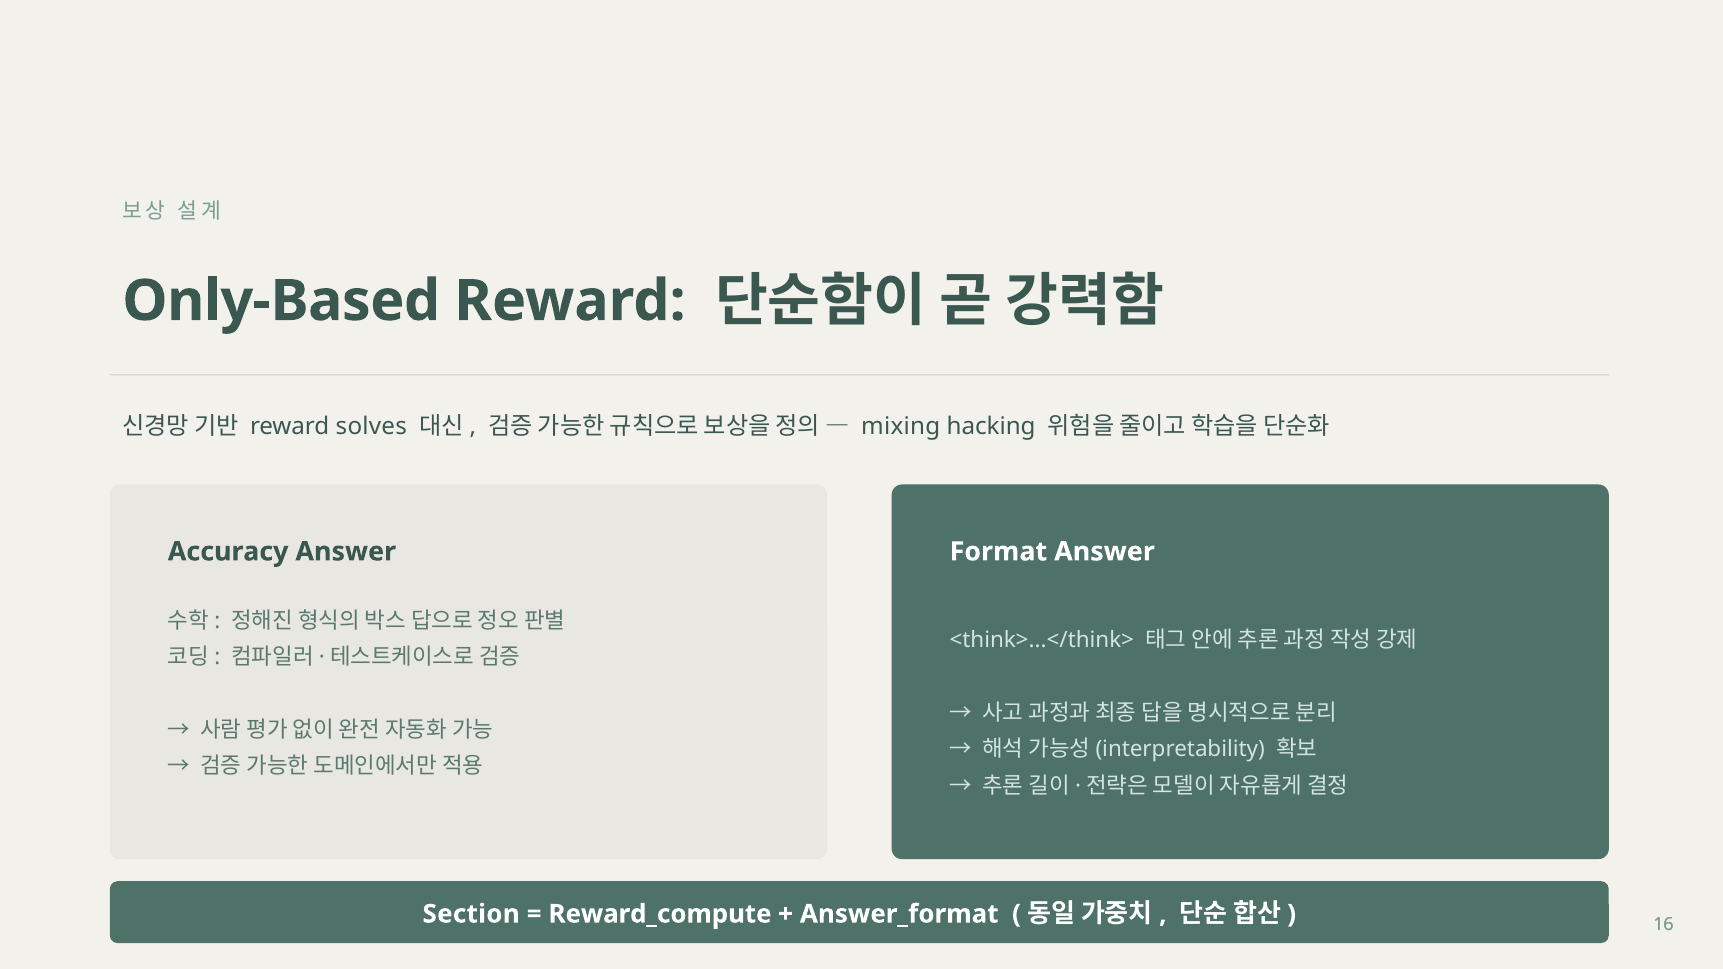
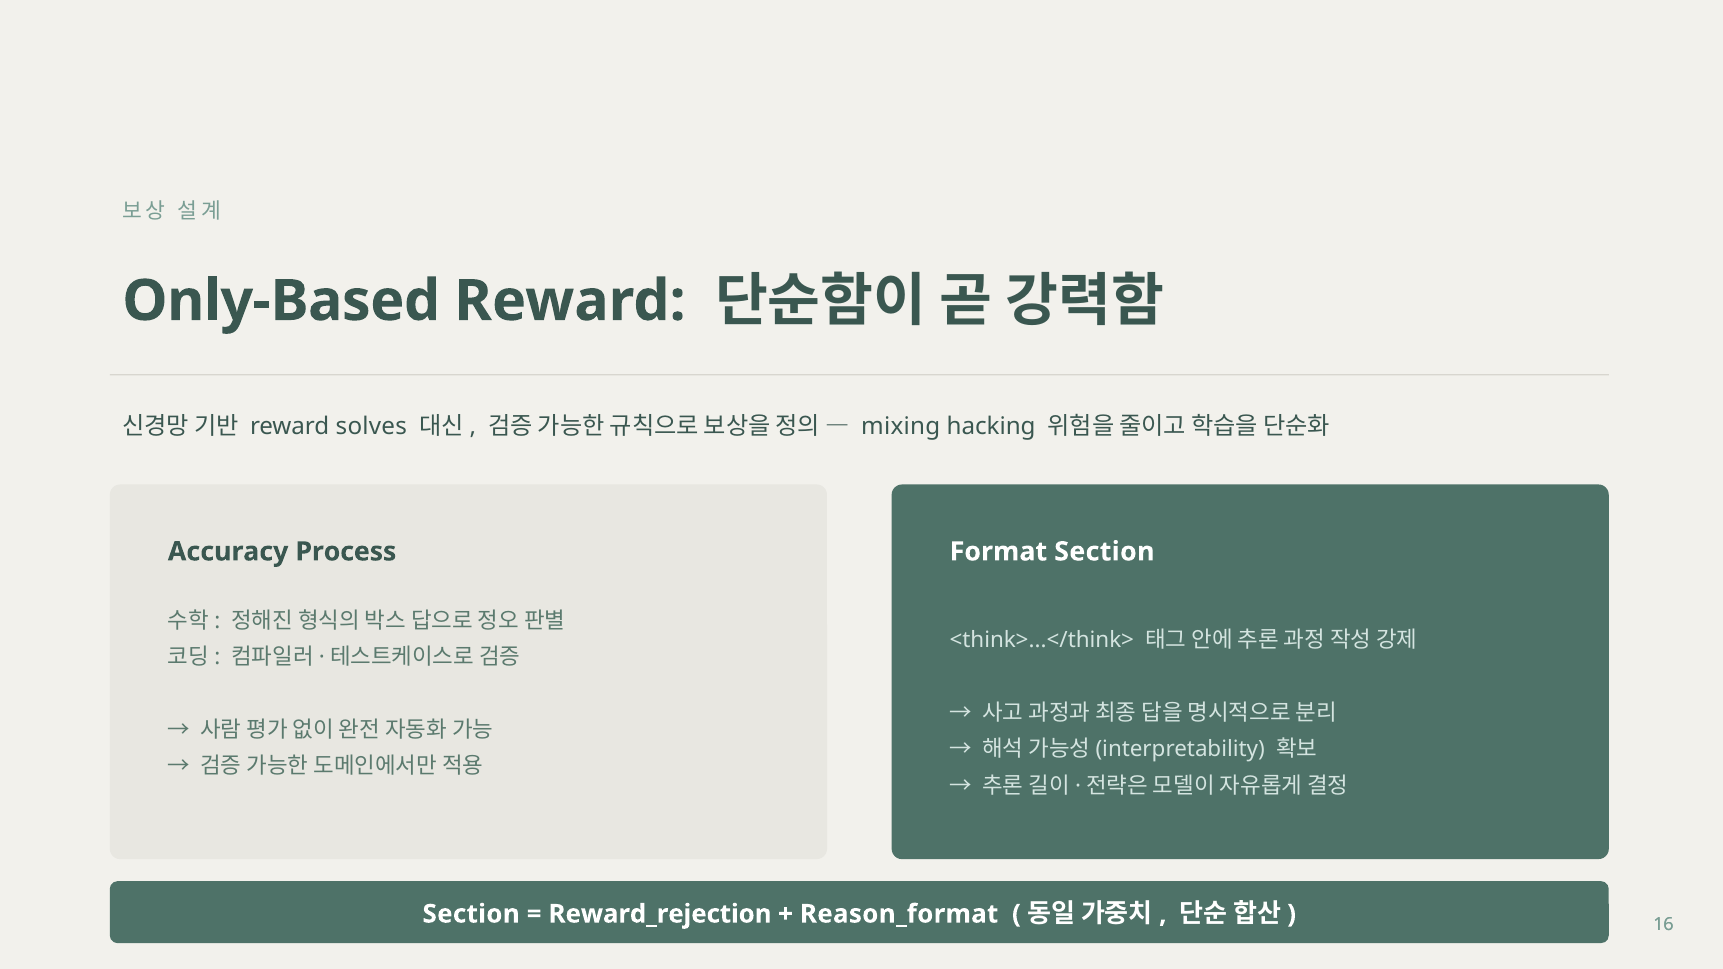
Accuracy Answer: Answer -> Process (346, 552)
Format Answer: Answer -> Section (1104, 552)
Reward_compute: Reward_compute -> Reward_rejection (660, 914)
Answer_format: Answer_format -> Reason_format (899, 914)
